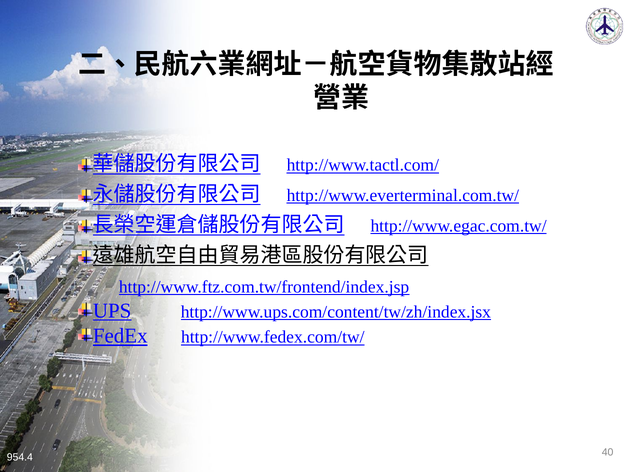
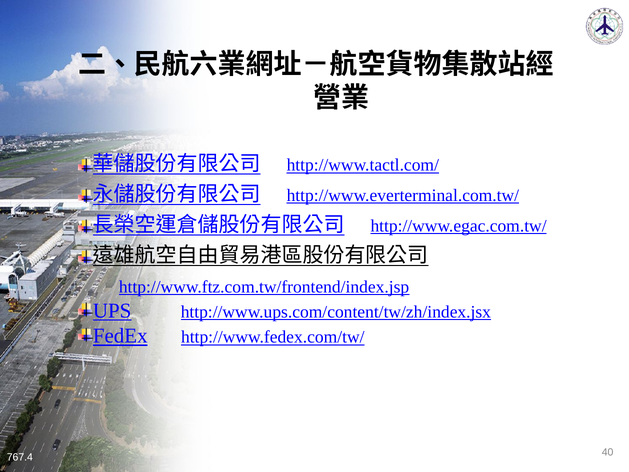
954.4: 954.4 -> 767.4 (20, 457)
